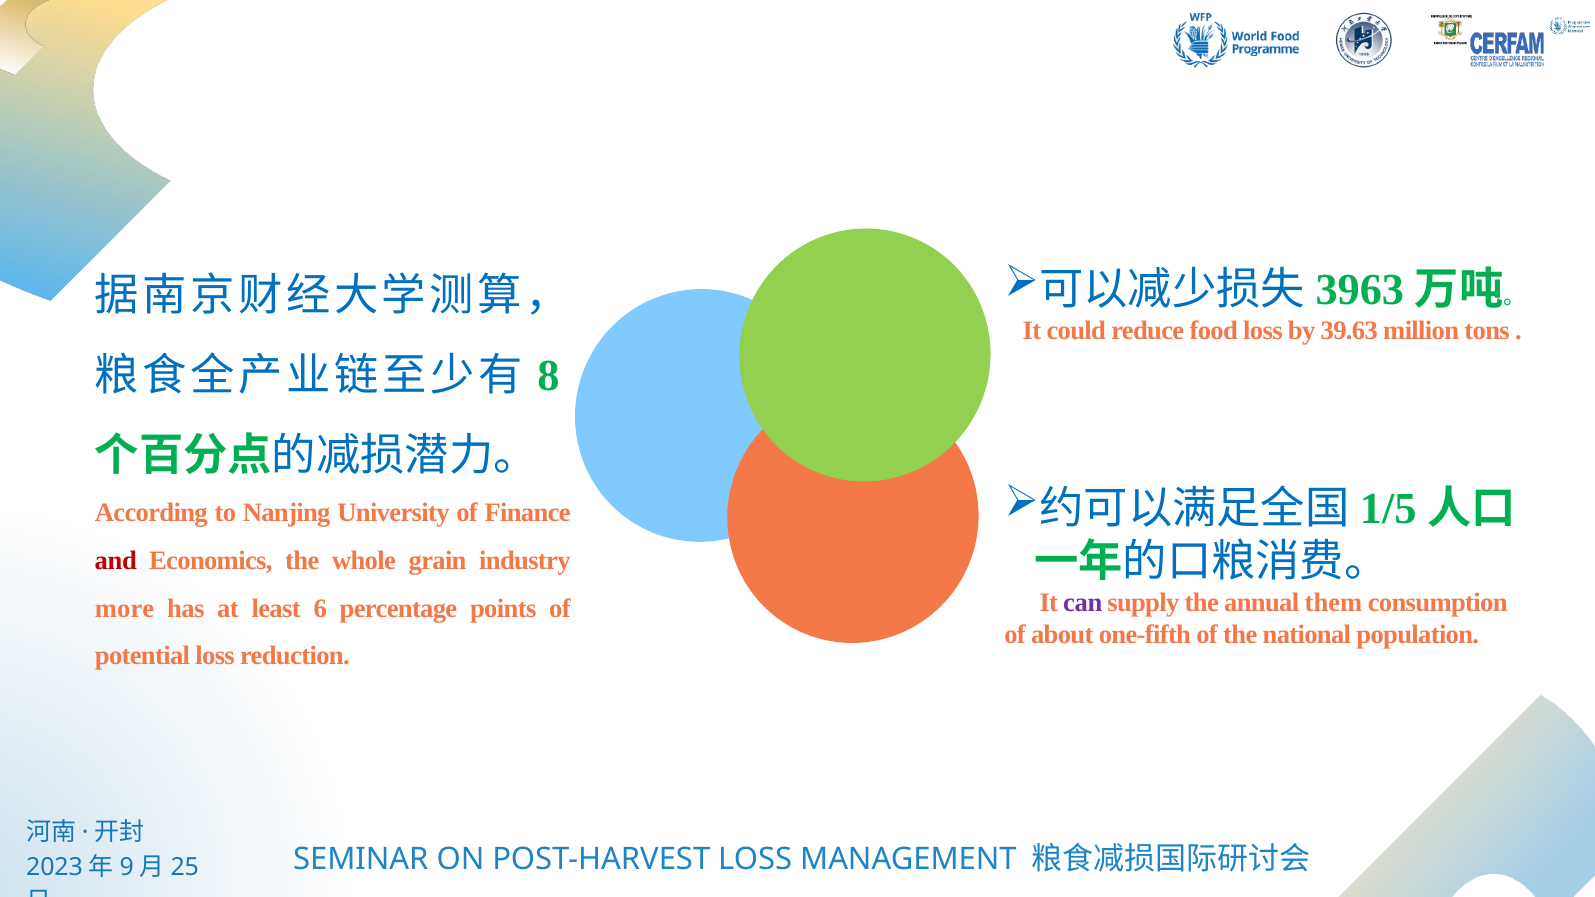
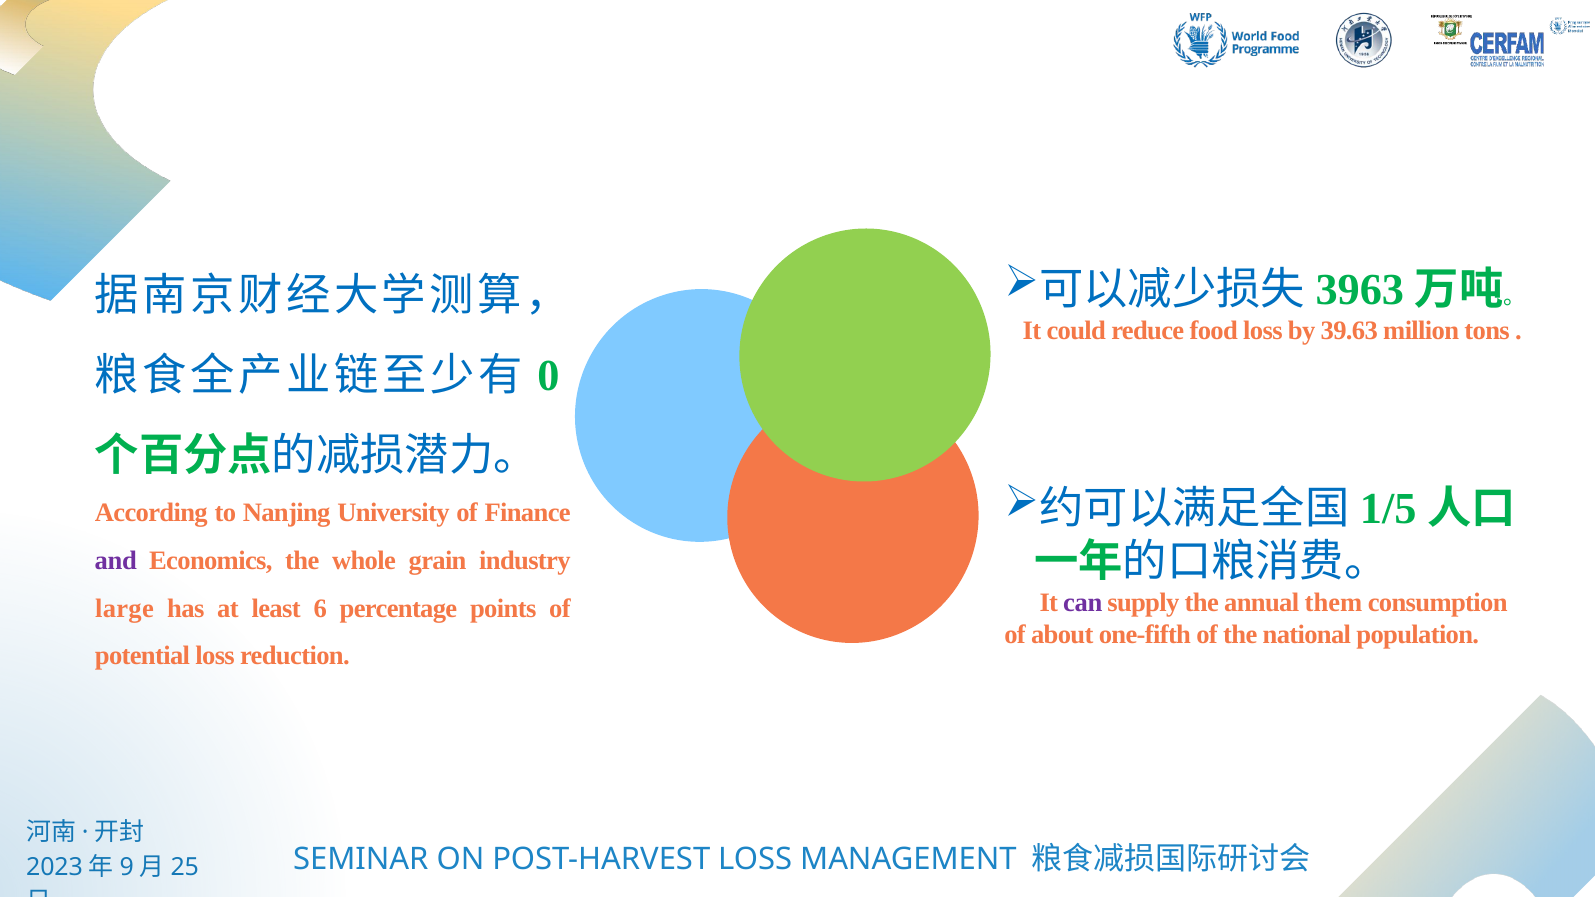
8: 8 -> 0 (548, 376)
and colour: red -> purple (116, 561)
more: more -> large (124, 608)
